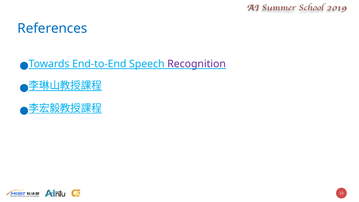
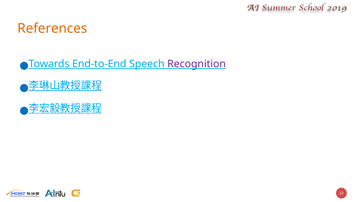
References colour: blue -> orange (52, 28)
